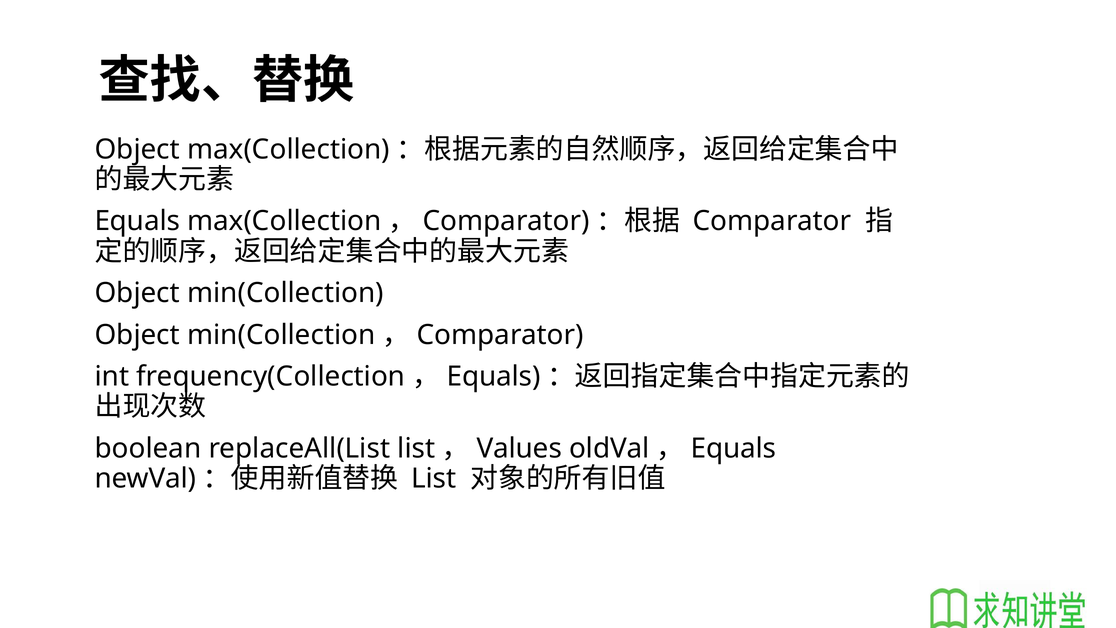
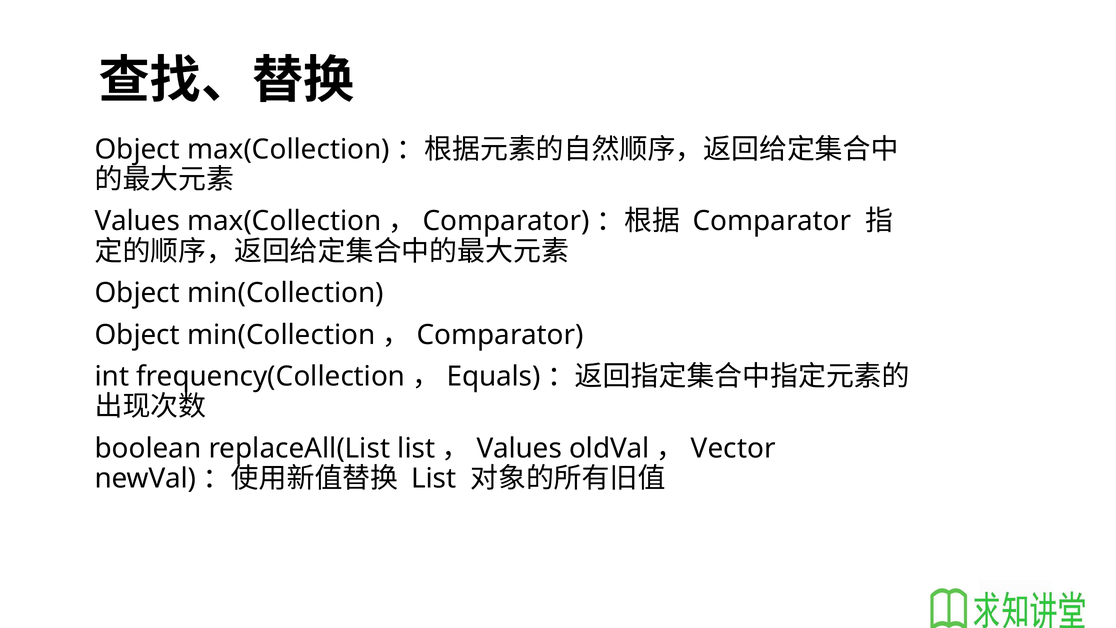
Equals: Equals -> Values (137, 221)
Equals: Equals -> Vector (733, 448)
